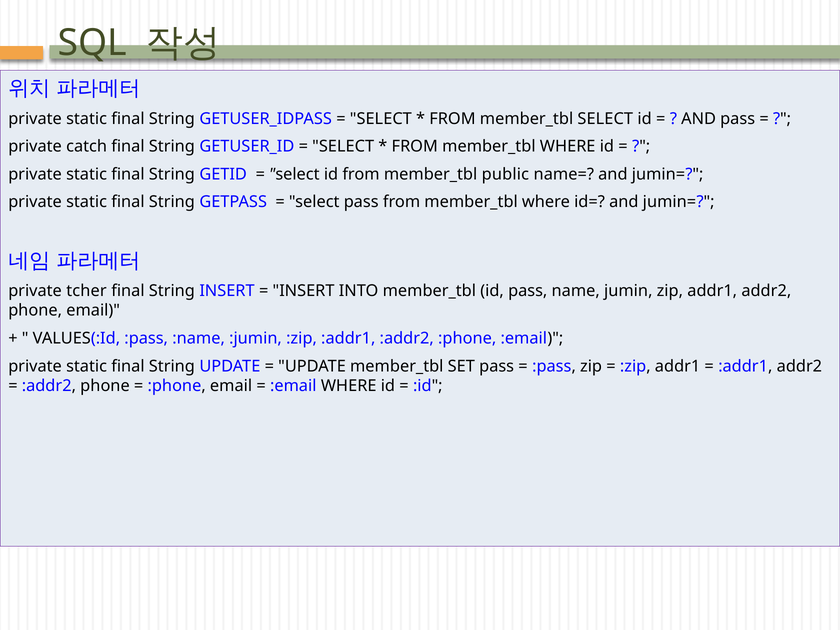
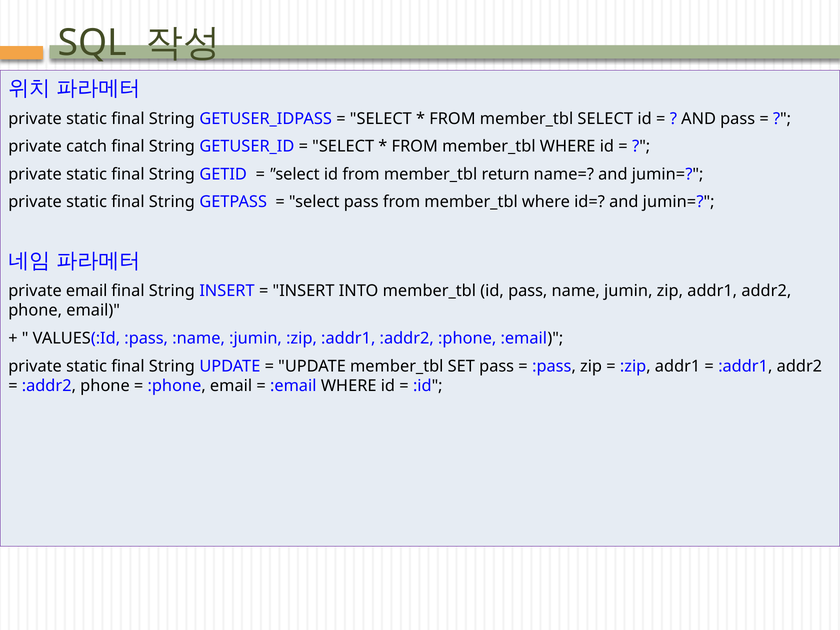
public: public -> return (506, 174)
private tcher: tcher -> email (87, 291)
